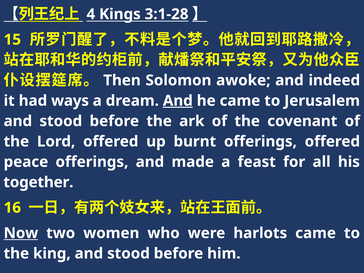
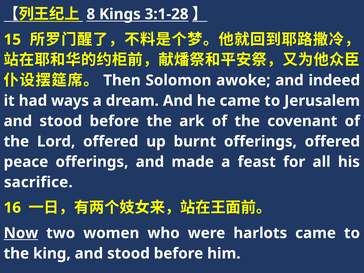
4: 4 -> 8 (91, 14)
And underline: present -> none (178, 101)
together: together -> sacrifice (38, 182)
